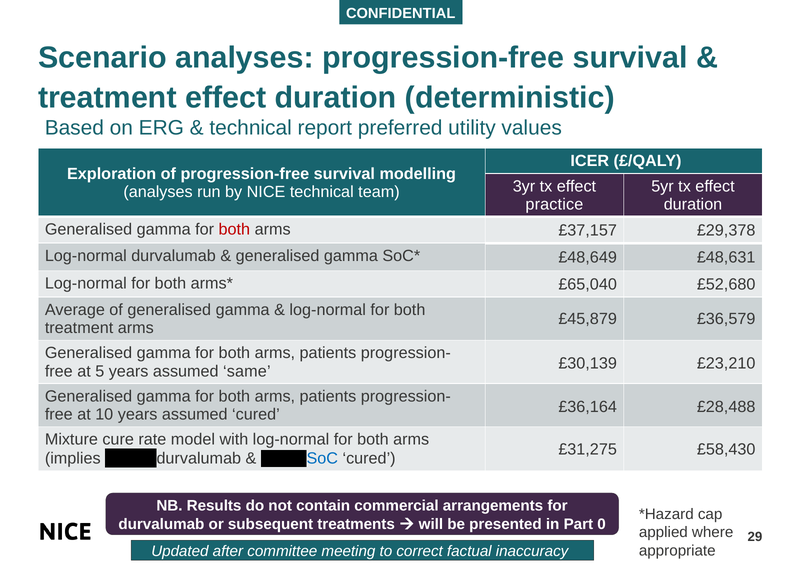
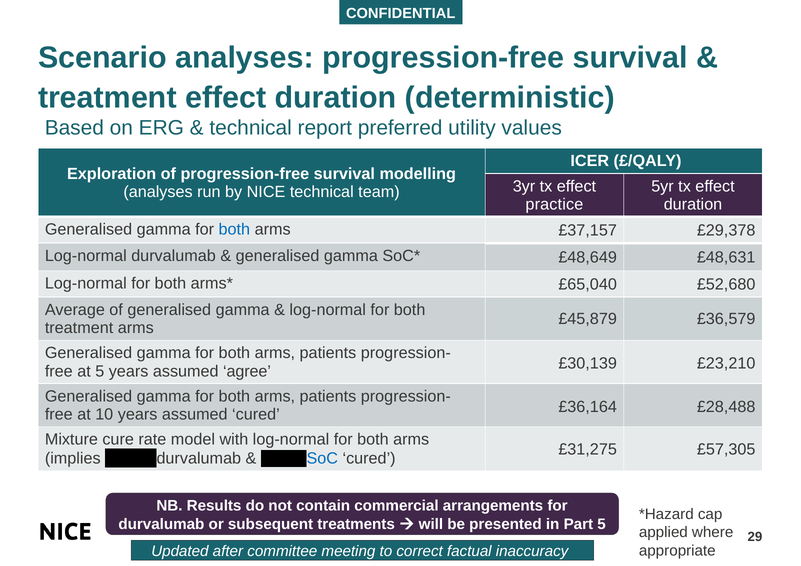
both colour: red -> blue (234, 230)
same: same -> agree (247, 372)
£58,430: £58,430 -> £57,305 (726, 450)
Part 0: 0 -> 5 (602, 524)
